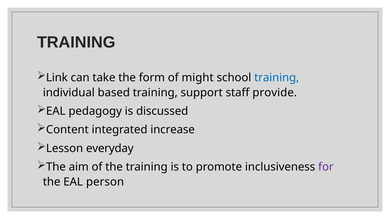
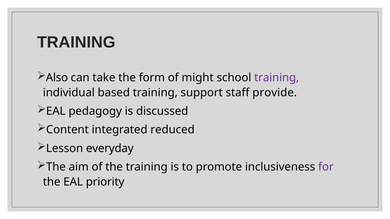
Link: Link -> Also (57, 78)
training colour: blue -> purple (277, 78)
increase: increase -> reduced (173, 130)
person: person -> priority (105, 182)
